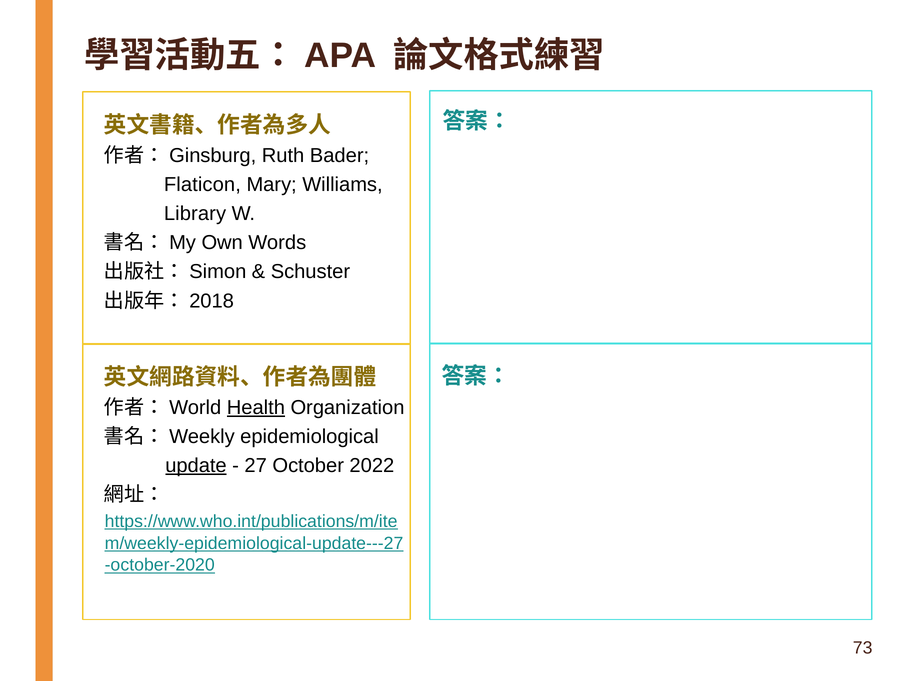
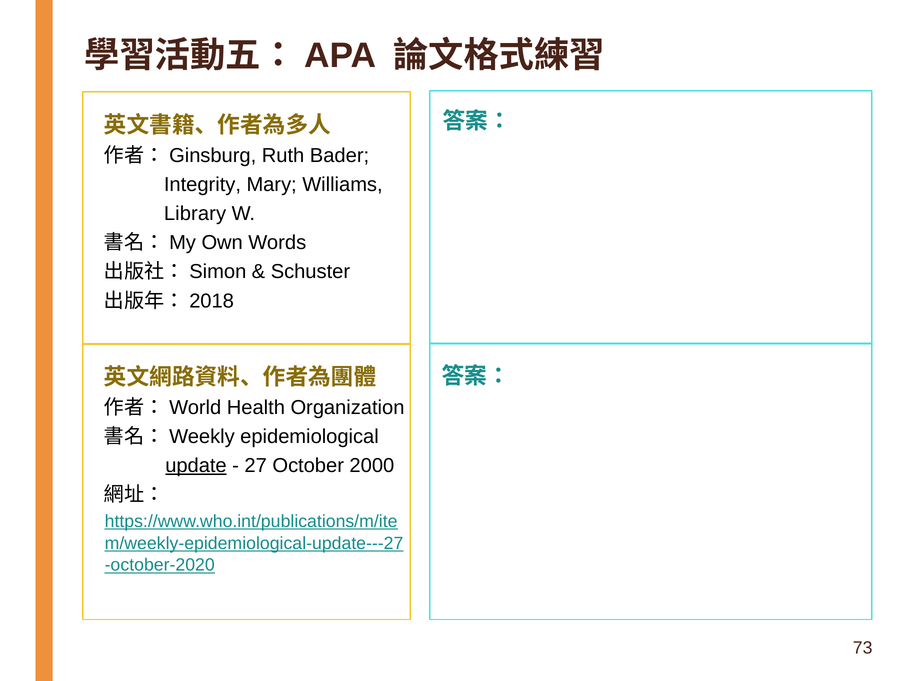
Flaticon: Flaticon -> Integrity (202, 185)
Health underline: present -> none (256, 408)
2022: 2022 -> 2000 (372, 466)
